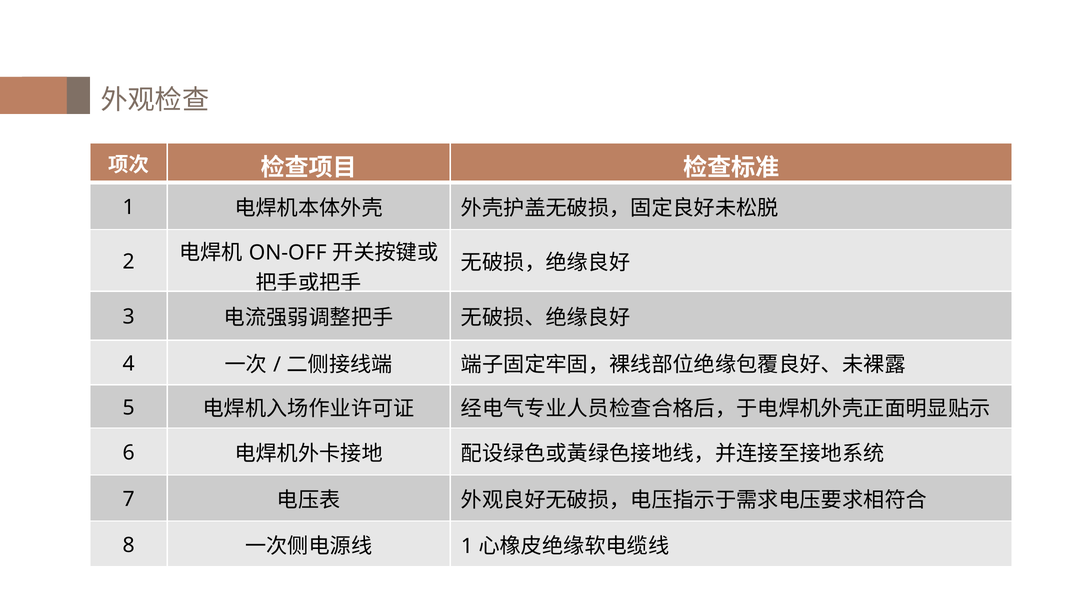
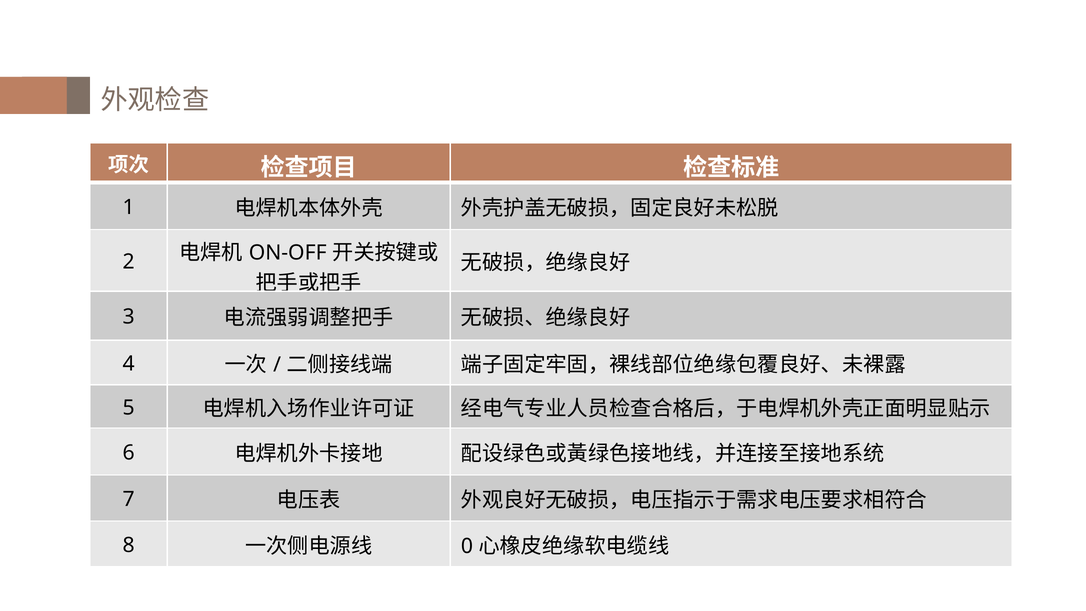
1: 1 -> 0 (467, 546)
